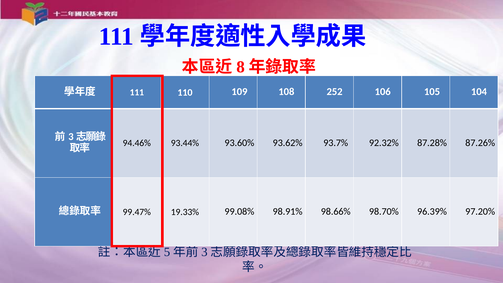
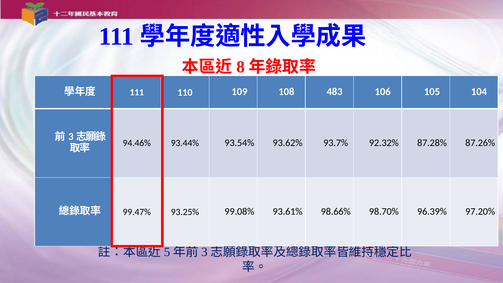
252: 252 -> 483 (335, 92)
93.60%: 93.60% -> 93.54% (239, 143)
19.33%: 19.33% -> 93.25% (185, 212)
98.91%: 98.91% -> 93.61% (288, 212)
